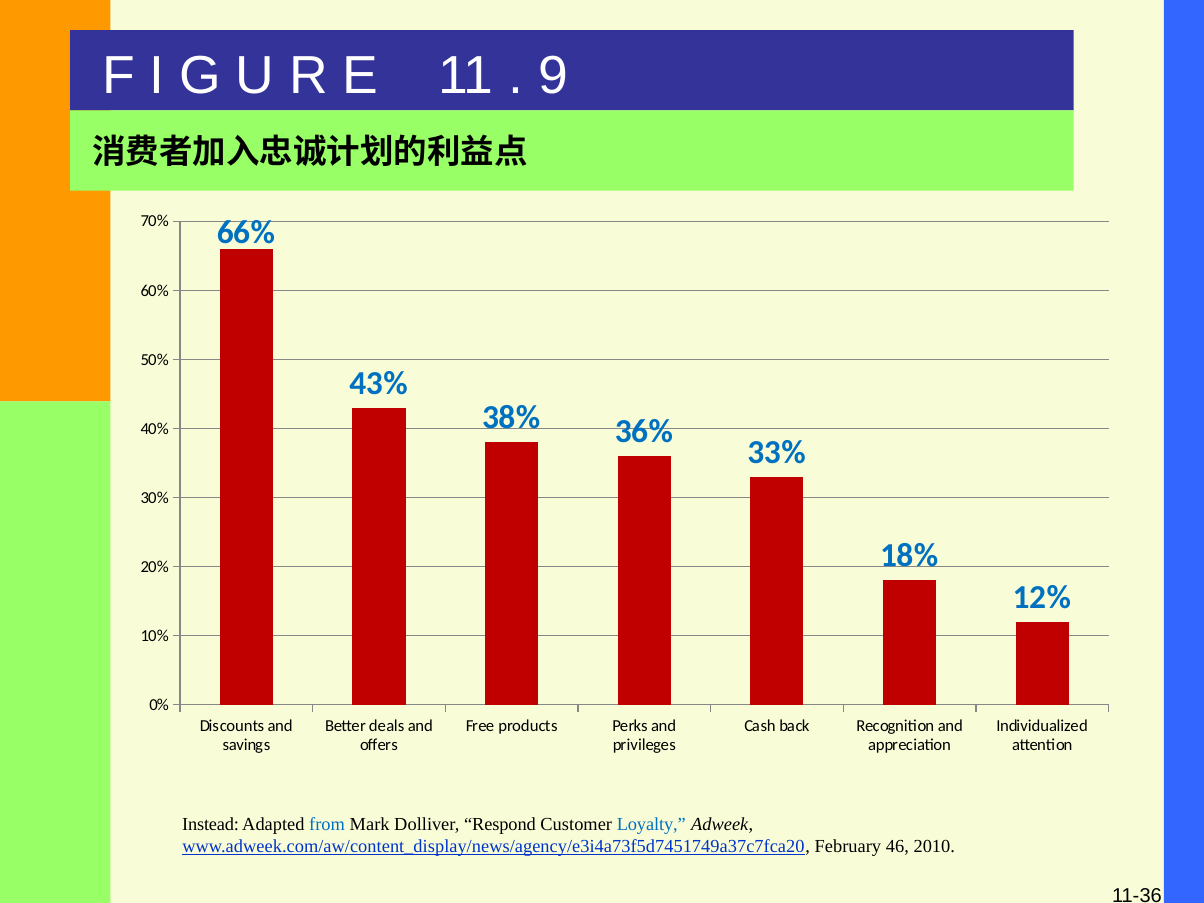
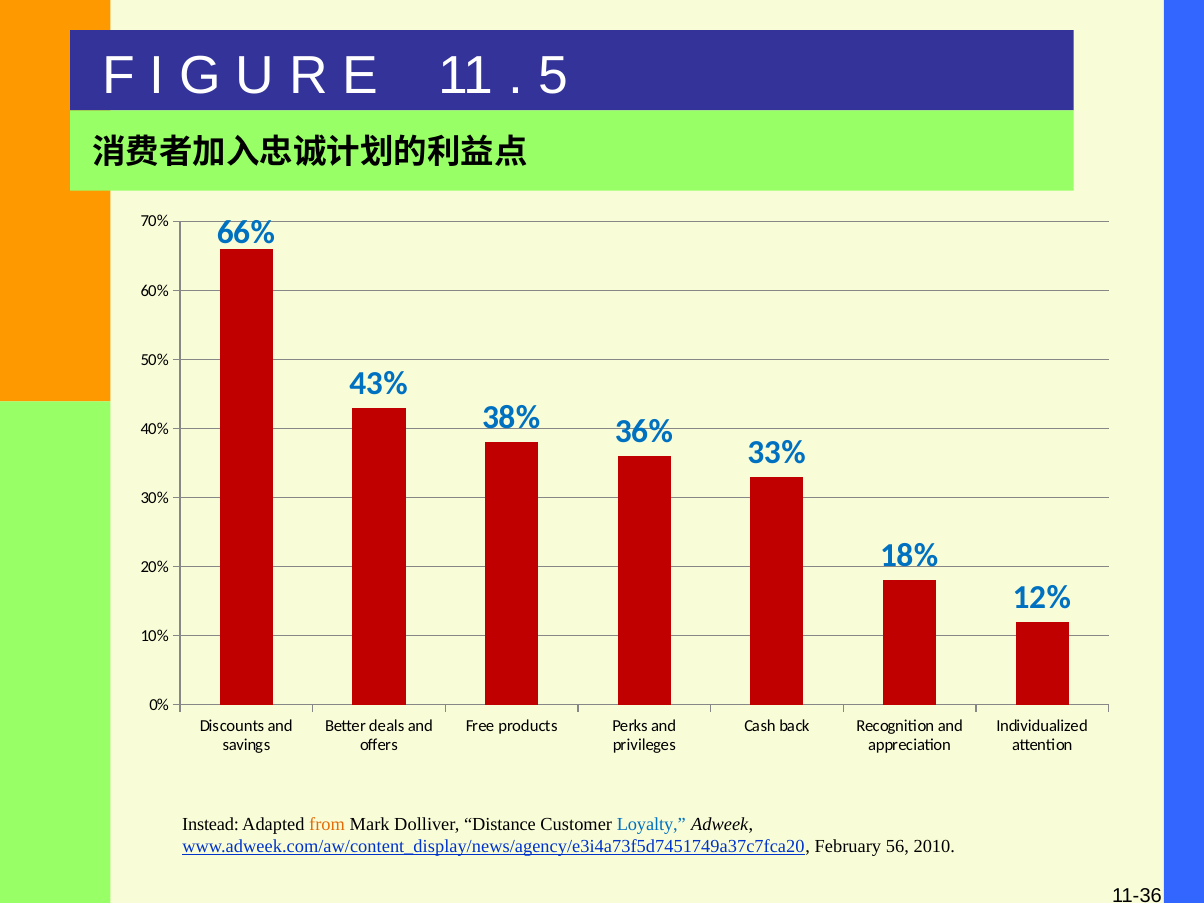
9: 9 -> 5 (553, 76)
from colour: blue -> orange (327, 824)
Respond: Respond -> Distance (500, 824)
46: 46 -> 56 (897, 846)
